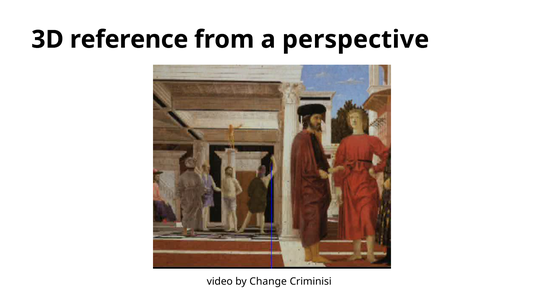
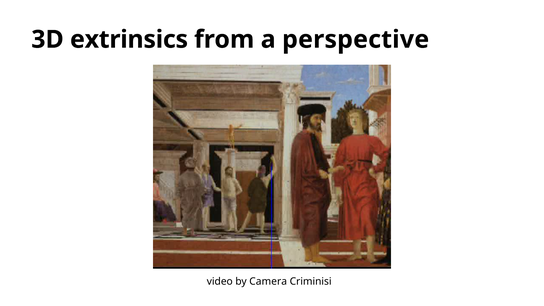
reference: reference -> extrinsics (129, 39)
Change: Change -> Camera (268, 281)
